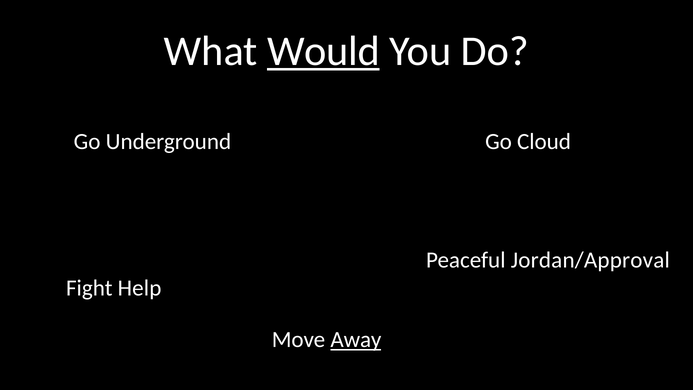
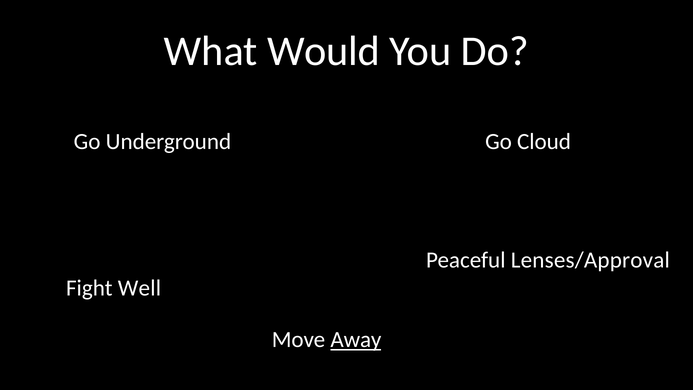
Would underline: present -> none (324, 51)
Jordan/Approval: Jordan/Approval -> Lenses/Approval (590, 260)
Help: Help -> Well (140, 288)
